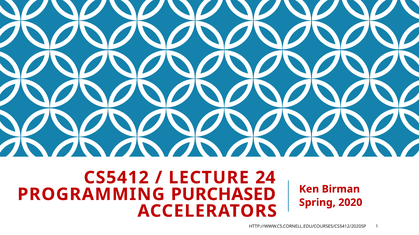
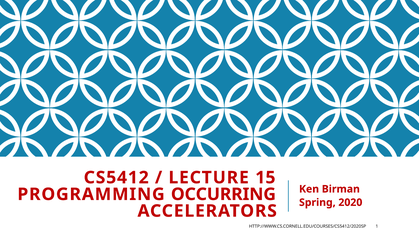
24: 24 -> 15 (265, 178)
PURCHASED: PURCHASED -> OCCURRING (223, 195)
